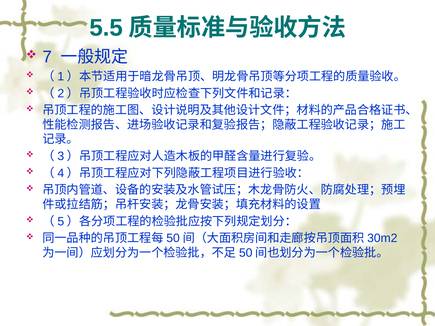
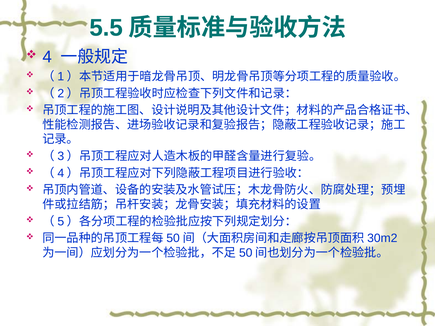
7: 7 -> 4 (47, 57)
